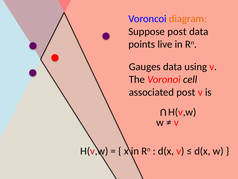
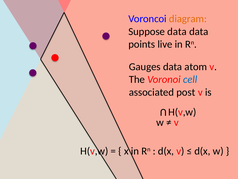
Suppose post: post -> data (177, 31)
using: using -> atom (196, 67)
cell colour: black -> blue (190, 79)
